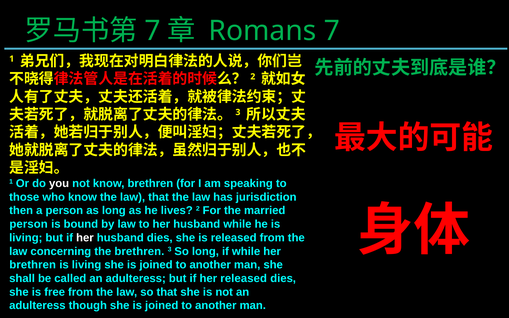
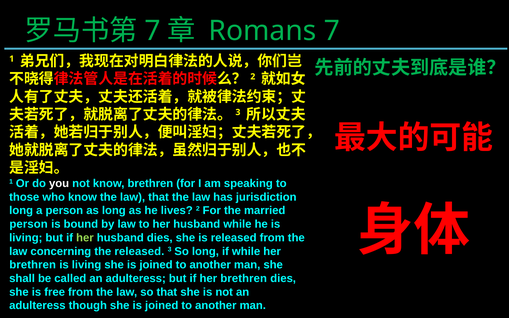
then: then -> long (21, 211)
her colour: white -> light green (85, 238)
the brethren: brethren -> released (139, 251)
if her released: released -> brethren (244, 279)
